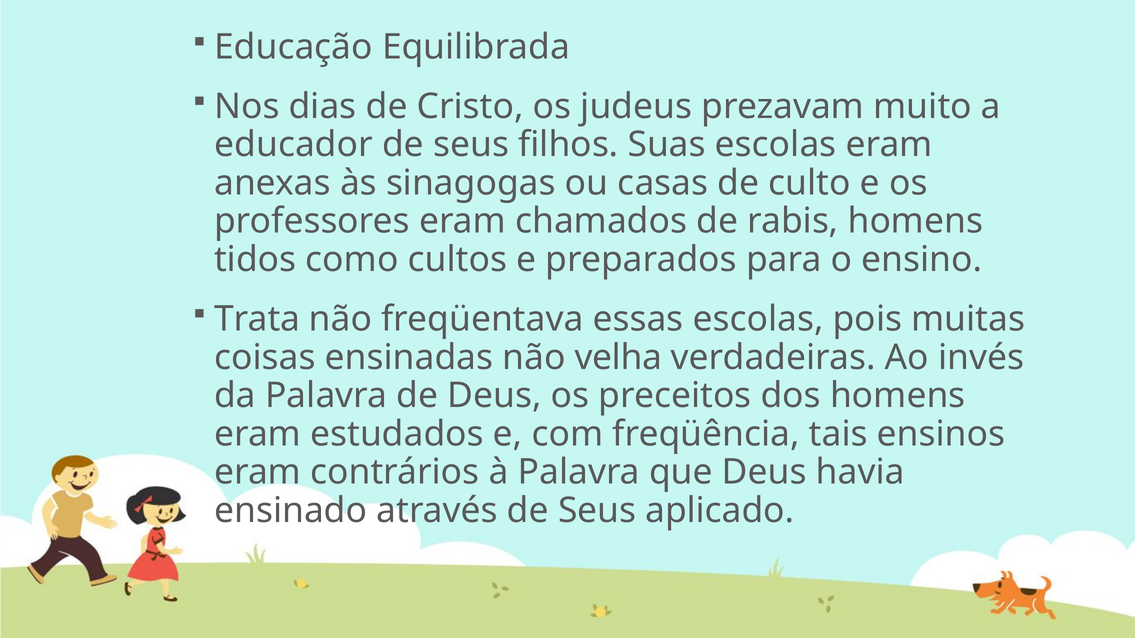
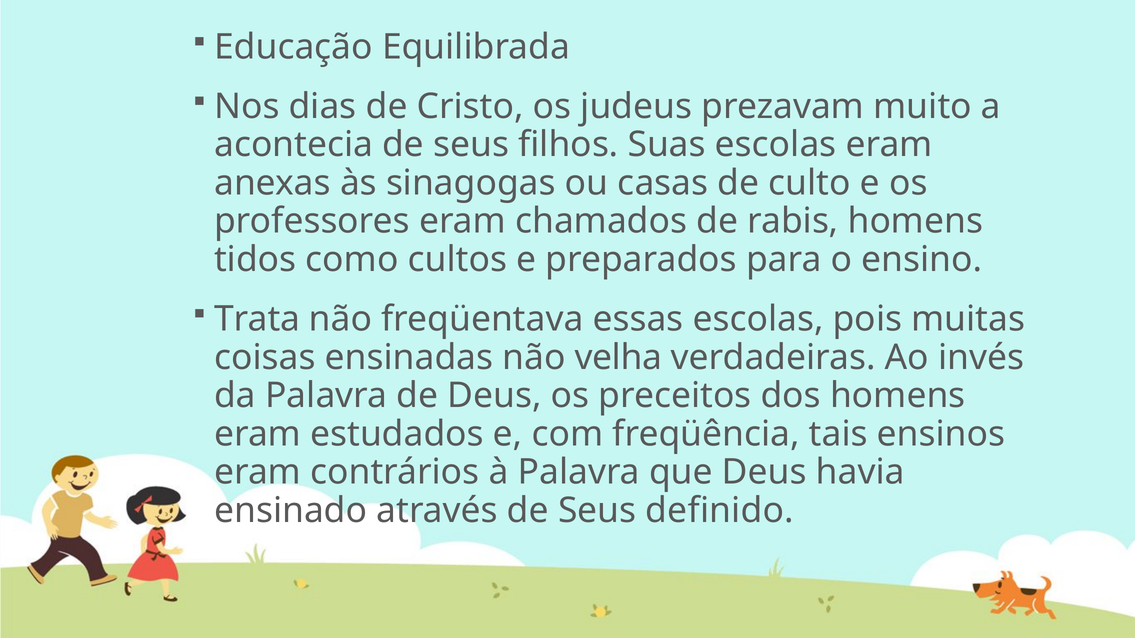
educador: educador -> acontecia (294, 145)
aplicado: aplicado -> definido (720, 511)
